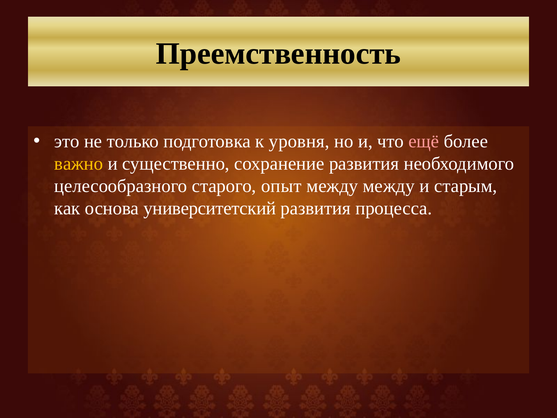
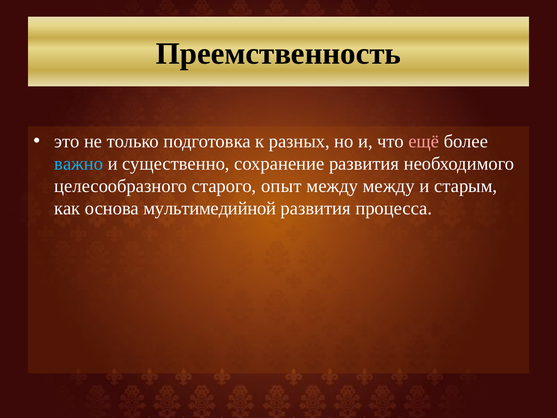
уровня: уровня -> разных (299, 141)
важно colour: yellow -> light blue (79, 164)
университетский: университетский -> мультимедийной (210, 208)
